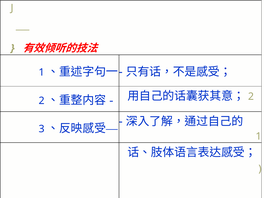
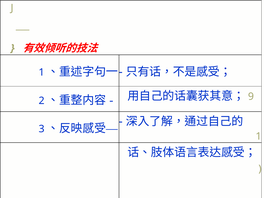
2: 2 -> 9 (251, 97)
